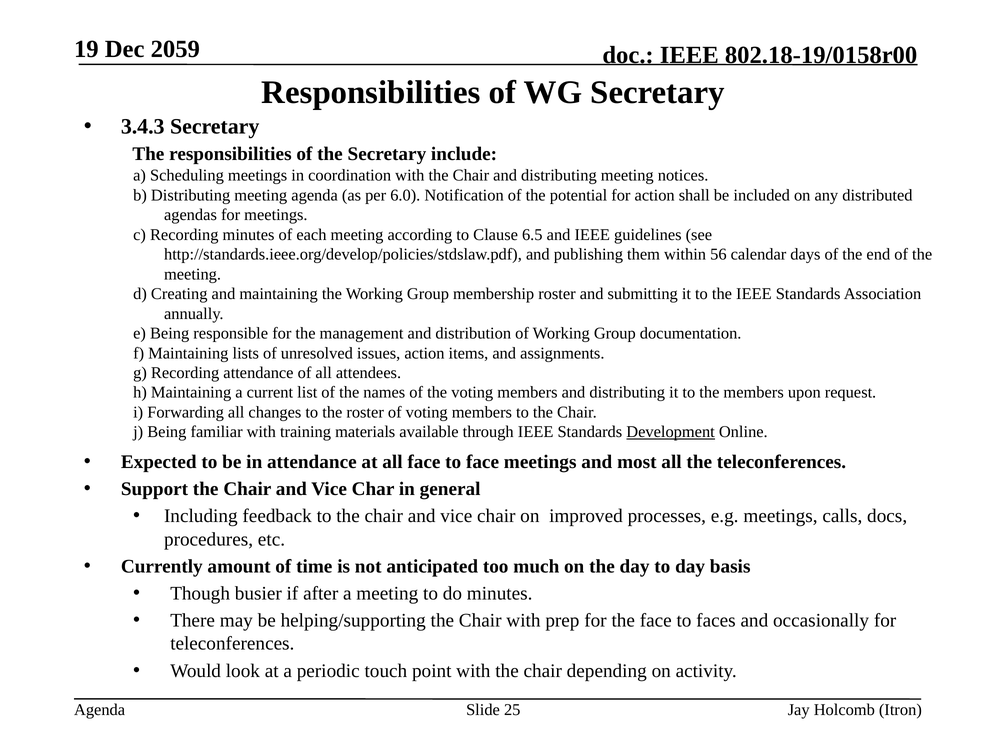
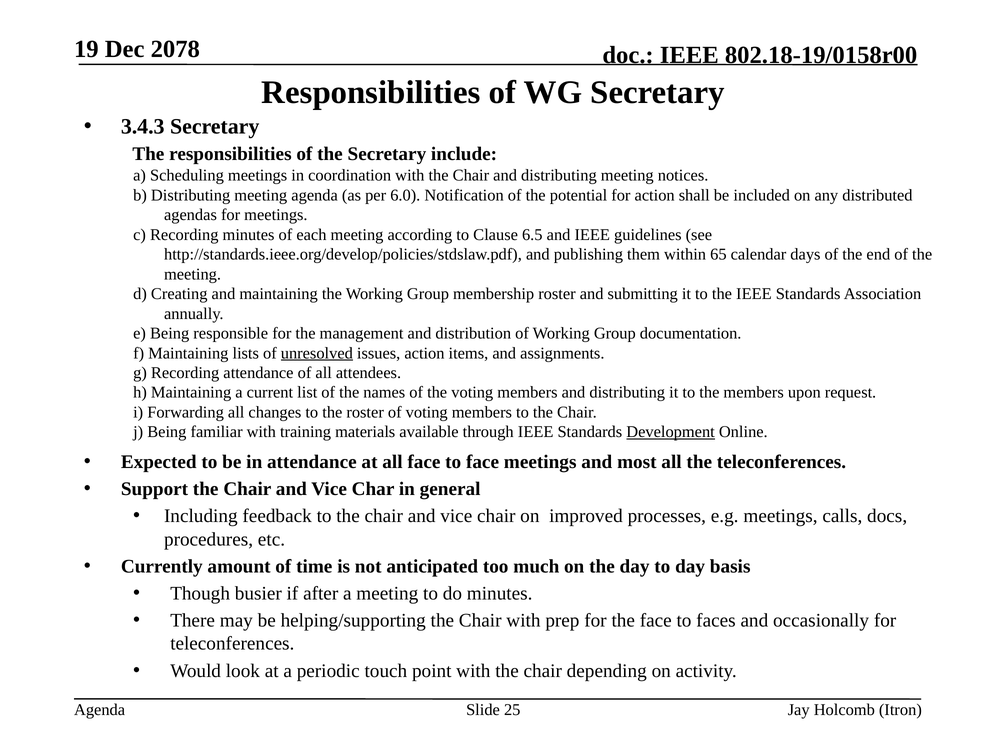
2059: 2059 -> 2078 (175, 49)
56: 56 -> 65 (718, 254)
unresolved underline: none -> present (317, 353)
